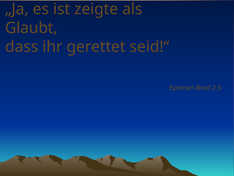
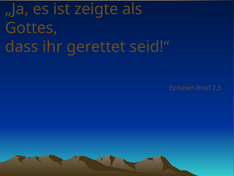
Glaubt: Glaubt -> Gottes (31, 28)
